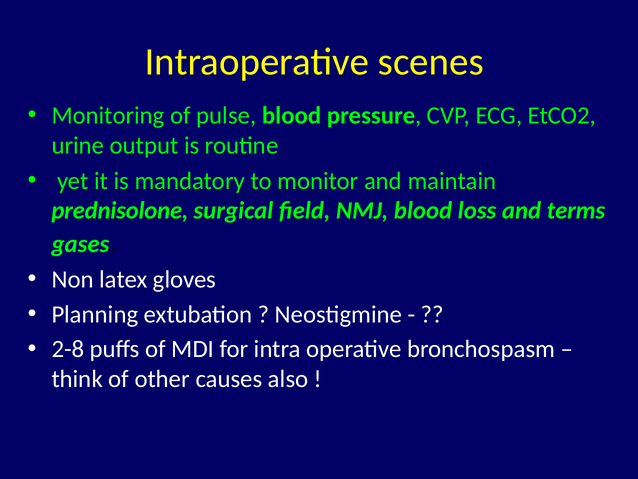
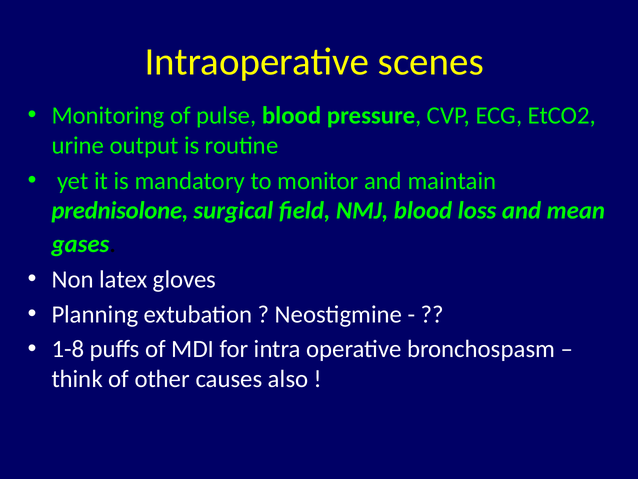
terms: terms -> mean (576, 211)
2-8: 2-8 -> 1-8 (68, 349)
